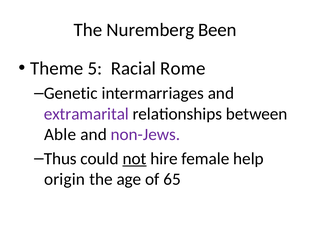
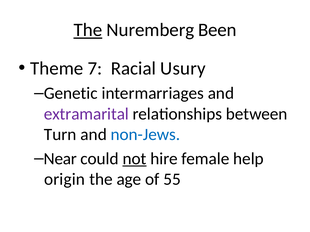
The underline: none -> present (88, 30)
5: 5 -> 7 (95, 68)
Rome: Rome -> Usury (183, 68)
Able: Able -> Turn (60, 135)
non-Jews colour: purple -> blue (145, 135)
Thus: Thus -> Near (60, 159)
65: 65 -> 55 (172, 180)
